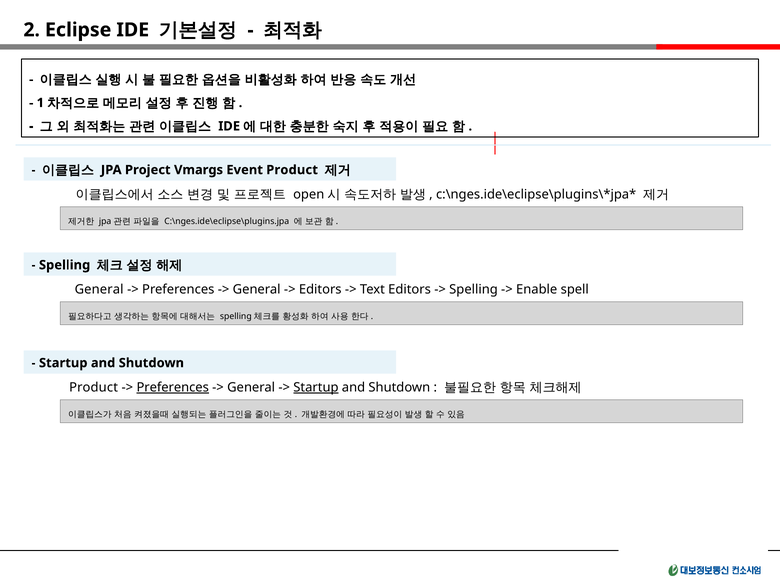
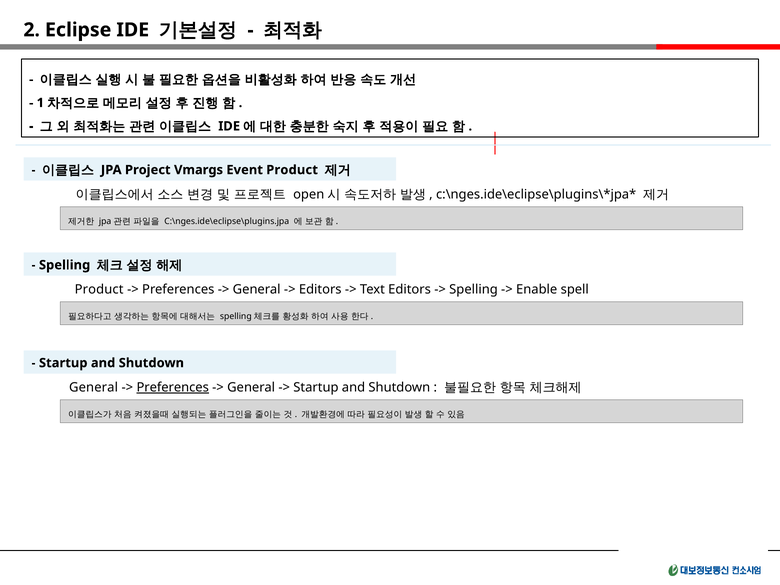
General: General -> Product (99, 290)
Product: Product -> General (94, 388)
Startup underline: present -> none (316, 388)
